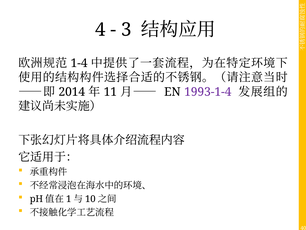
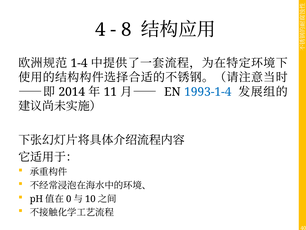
3: 3 -> 8 (126, 30)
1993-1-4 colour: purple -> blue (208, 92)
1: 1 -> 0 (69, 199)
